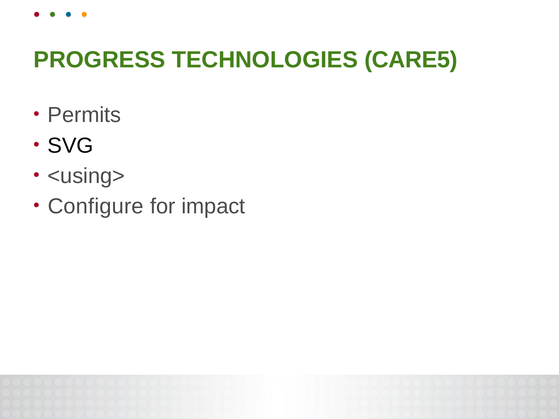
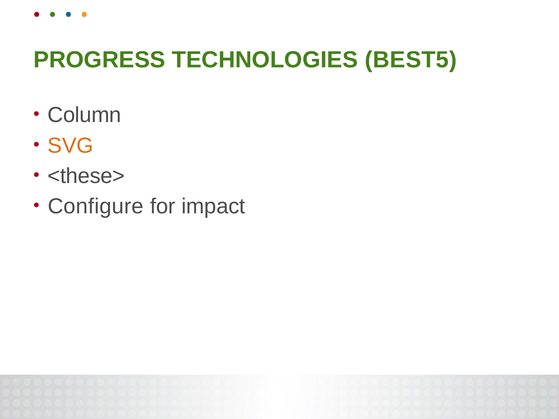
CARE5: CARE5 -> BEST5 (411, 60)
Permits: Permits -> Column (84, 115)
SVG colour: black -> orange (71, 146)
<using>: <using> -> <these> (86, 176)
